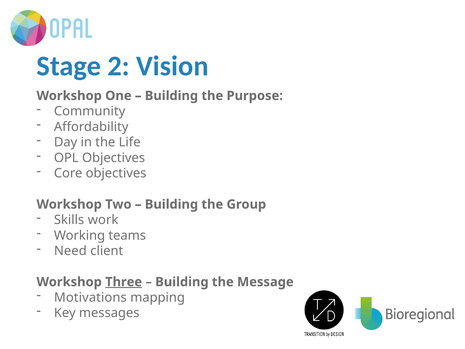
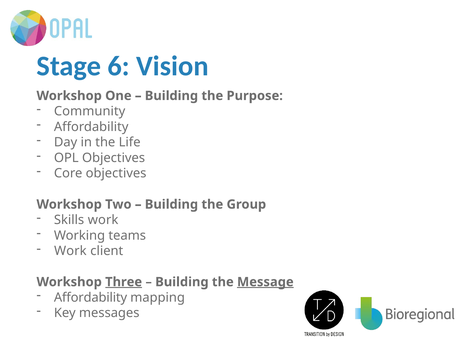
2: 2 -> 6 (119, 66)
Need: Need -> Work (70, 251)
Message underline: none -> present (265, 282)
Motivations: Motivations -> Affordability (91, 297)
